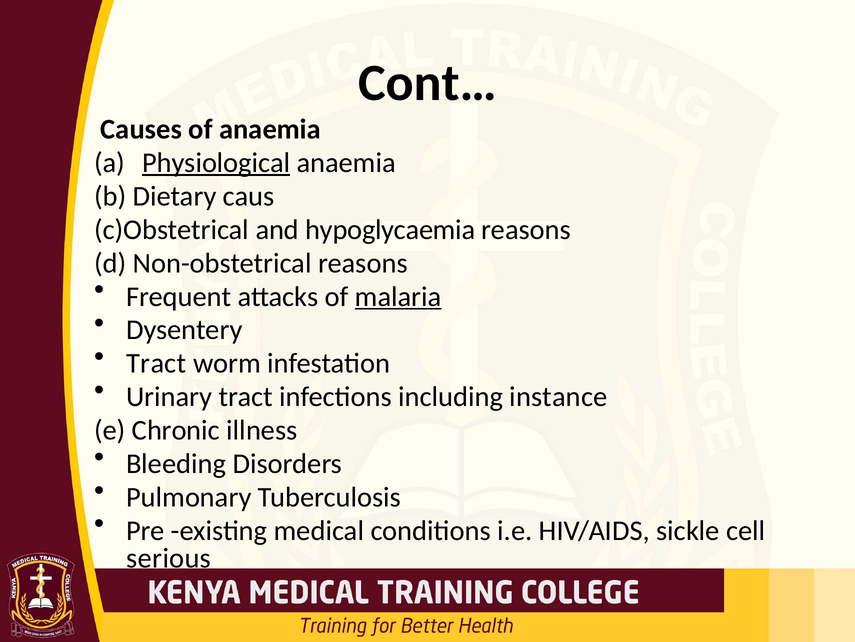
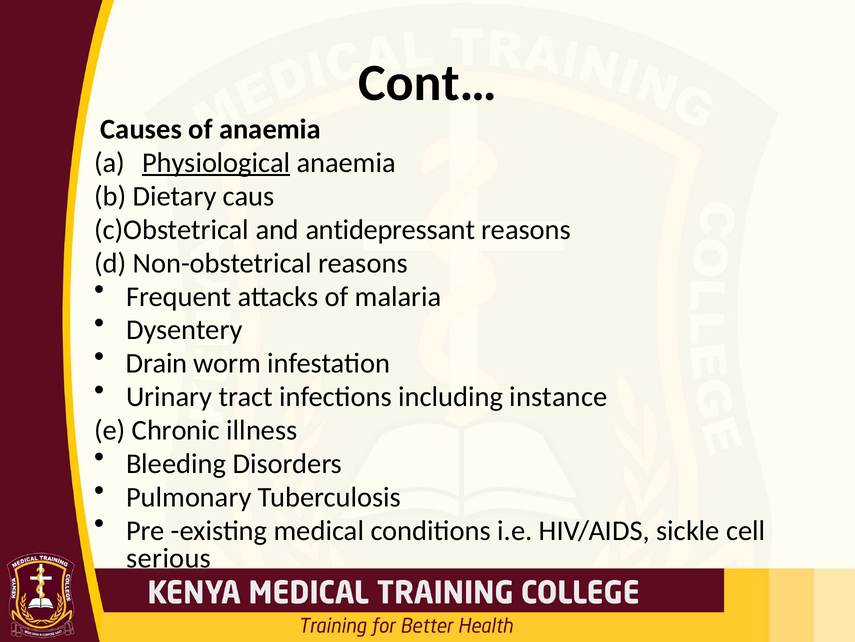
hypoglycaemia: hypoglycaemia -> antidepressant (390, 229)
malaria underline: present -> none (398, 296)
Tract: Tract -> Drain (157, 363)
